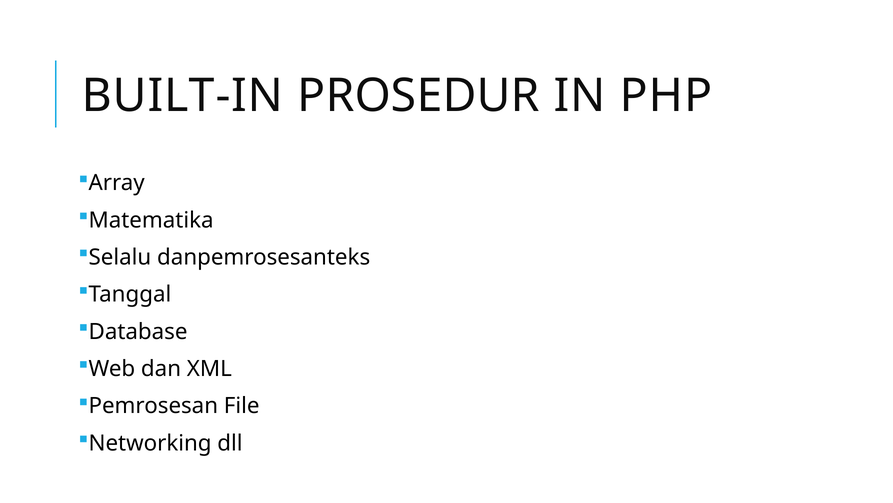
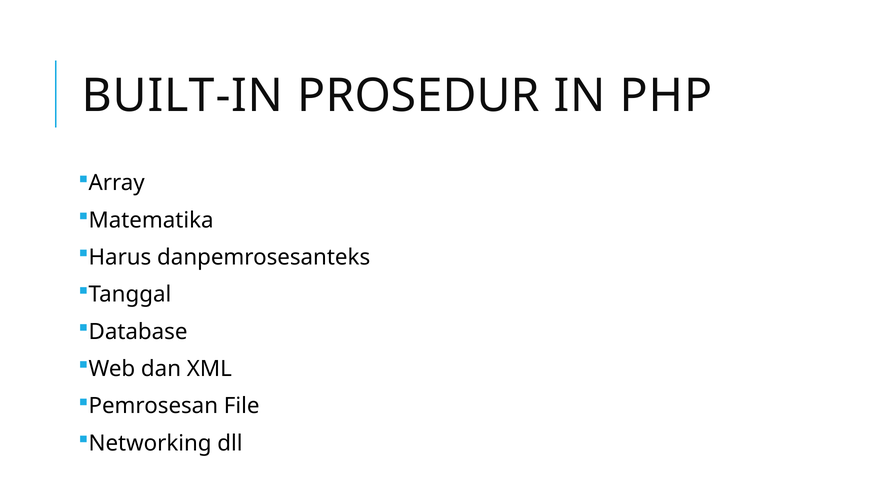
Selalu: Selalu -> Harus (120, 257)
